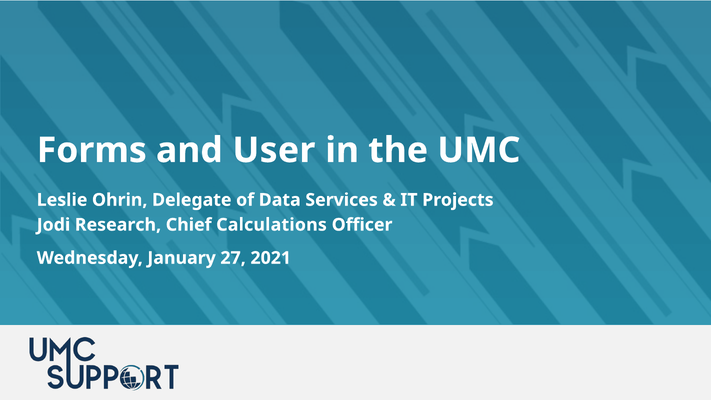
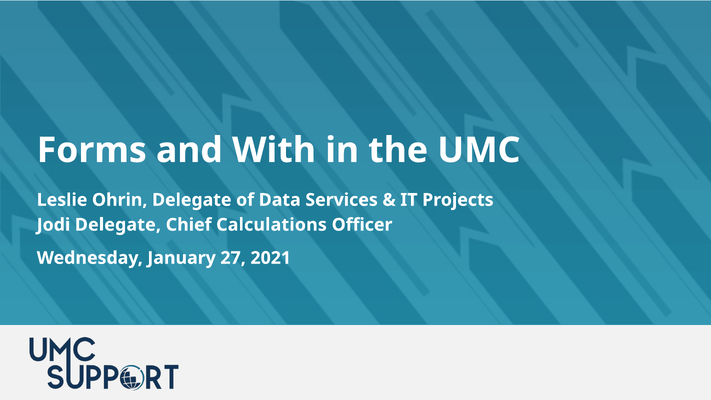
User: User -> With (274, 150)
Jodi Research: Research -> Delegate (118, 225)
